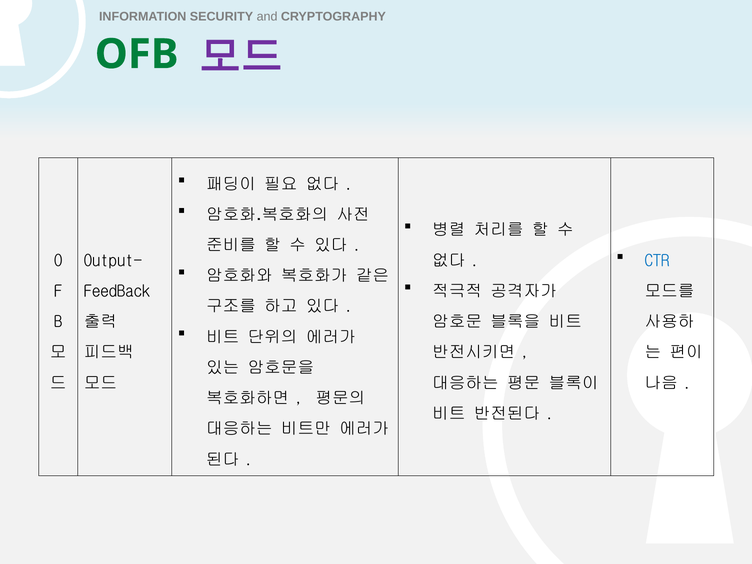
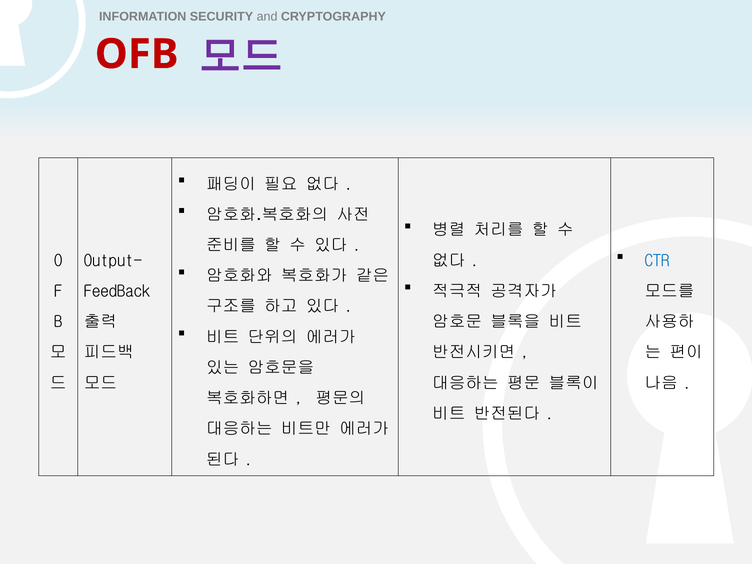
OFB colour: green -> red (137, 54)
